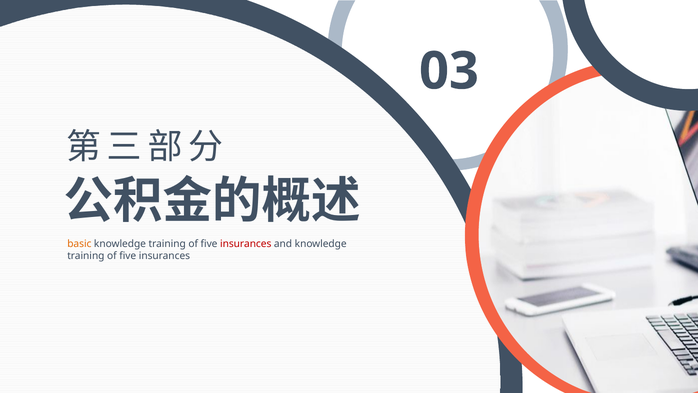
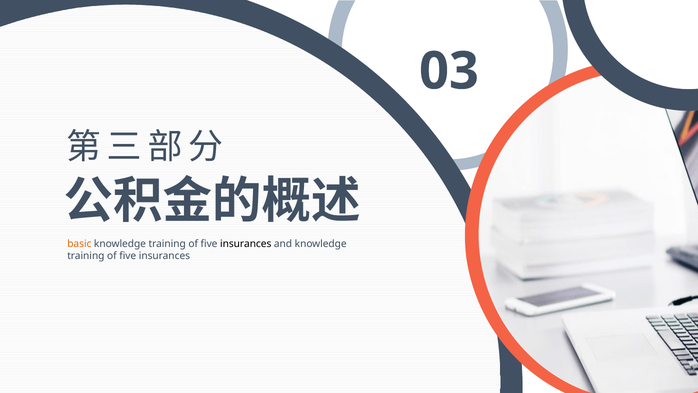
insurances colour: red -> black (246, 243)
